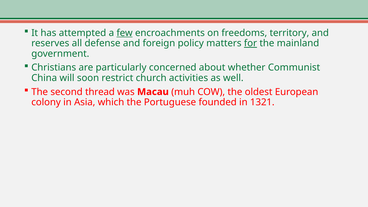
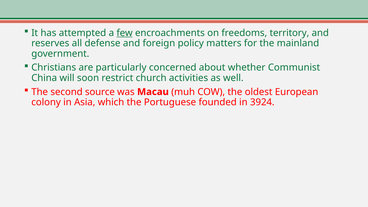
for underline: present -> none (251, 43)
thread: thread -> source (100, 92)
1321: 1321 -> 3924 (262, 102)
